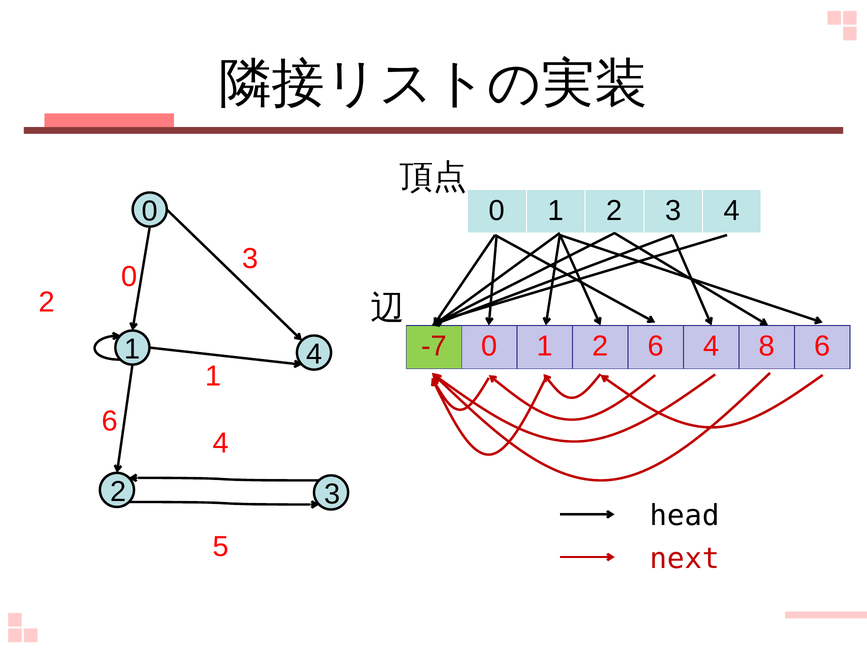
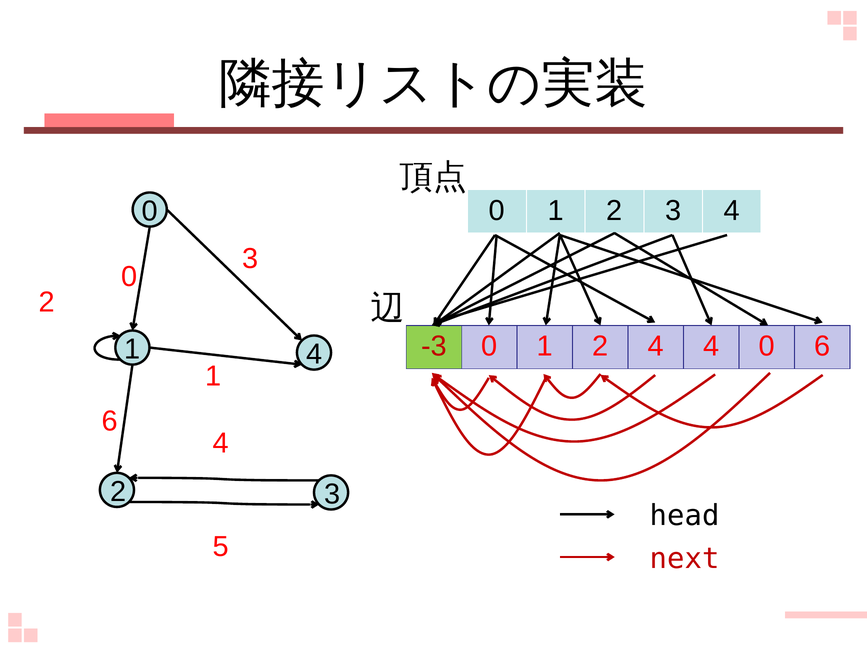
-7: -7 -> -3 (434, 346)
2 6: 6 -> 4 (656, 346)
4 8: 8 -> 0 (767, 346)
